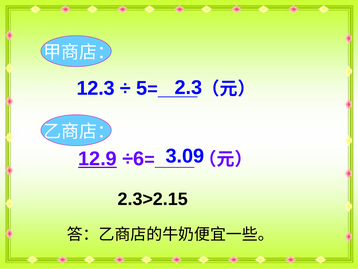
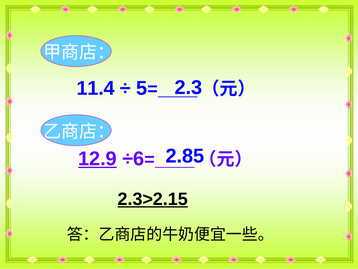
12.3: 12.3 -> 11.4 (96, 88)
3.09: 3.09 -> 2.85 (185, 156)
2.3>2.15 underline: none -> present (153, 199)
